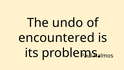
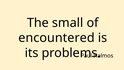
undo: undo -> small (68, 23)
